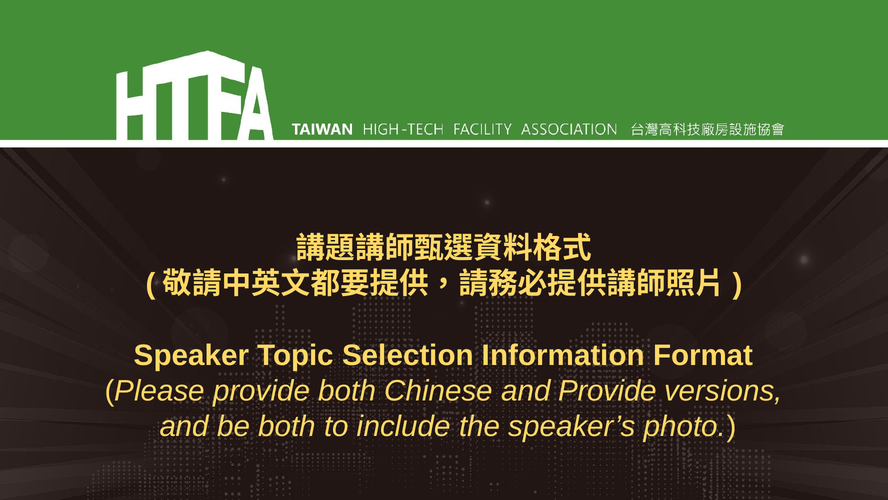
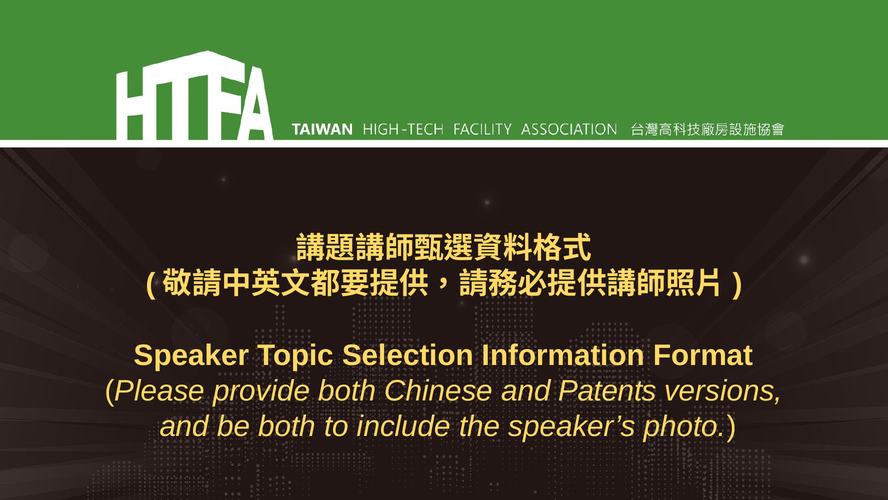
and Provide: Provide -> Patents (607, 390)
